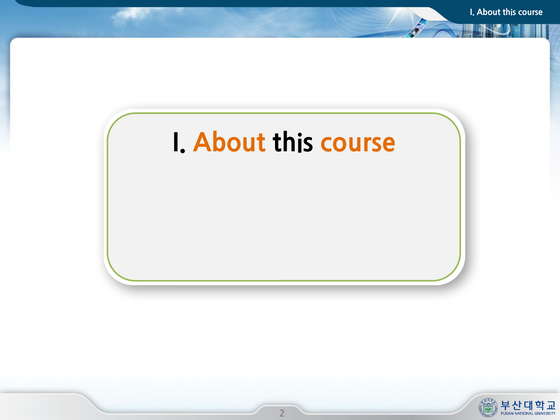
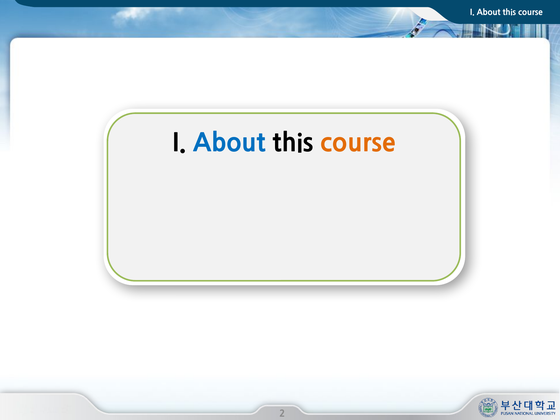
About colour: orange -> blue (229, 143)
